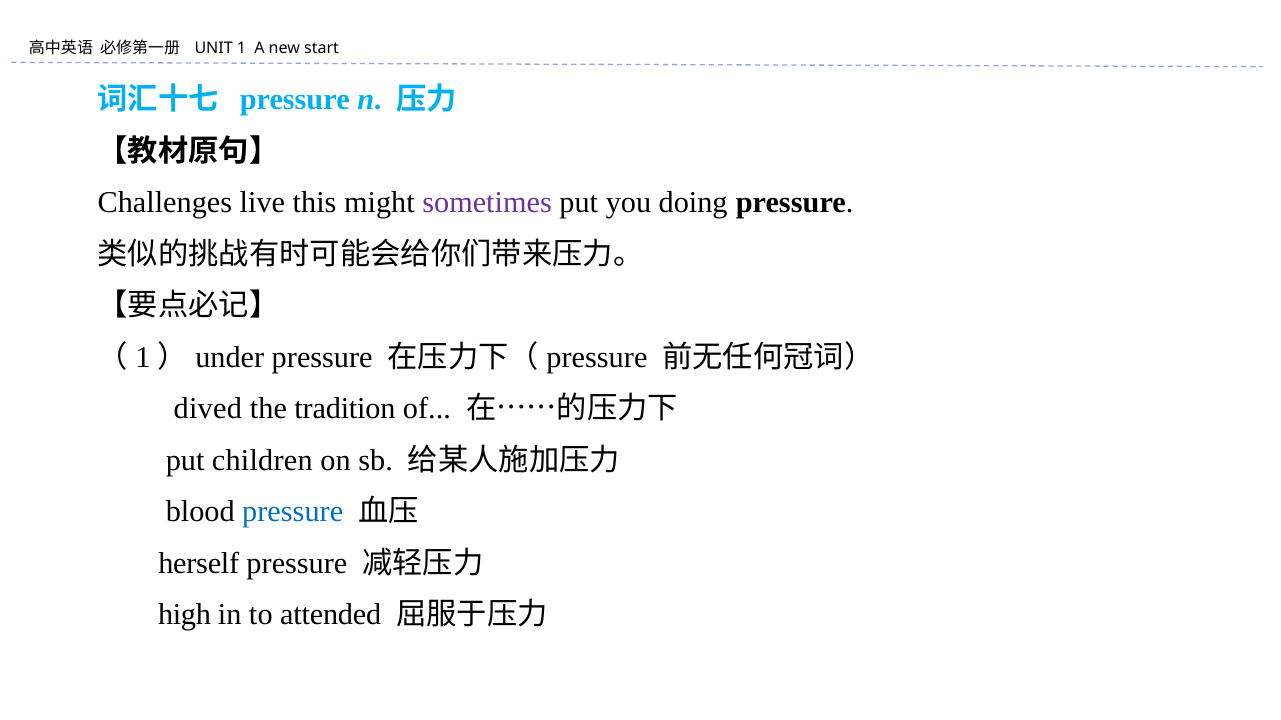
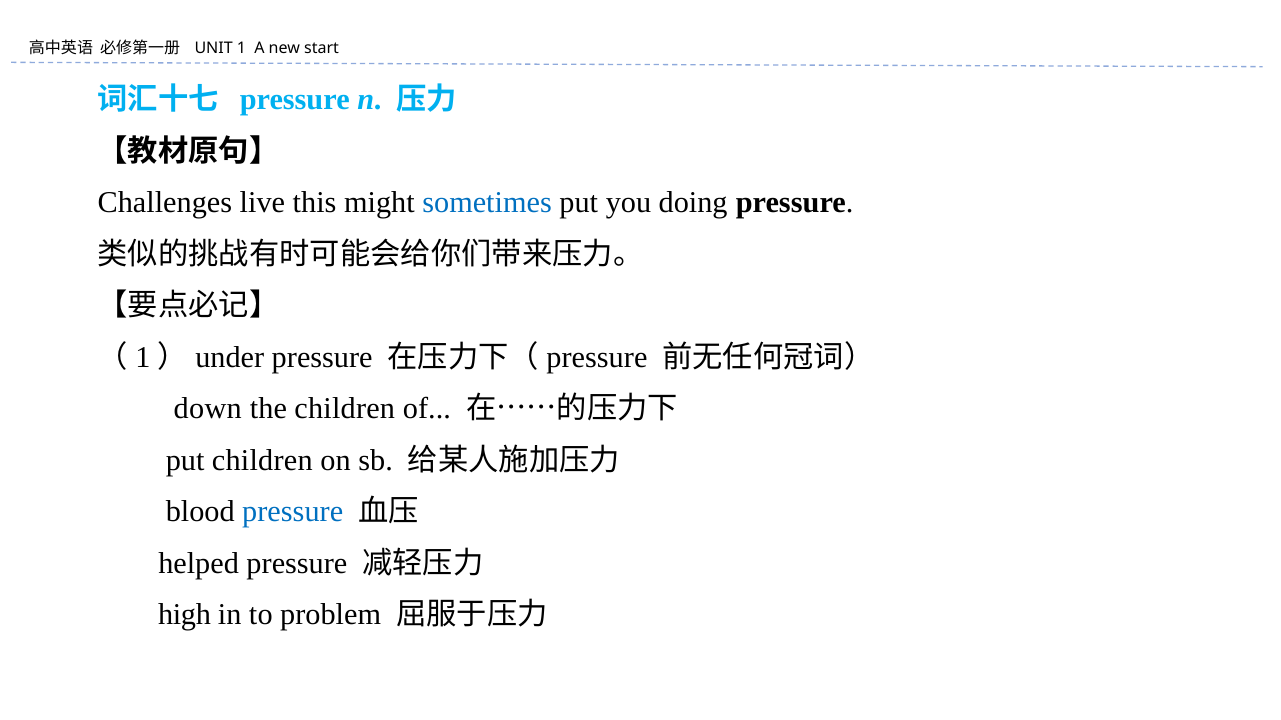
sometimes colour: purple -> blue (487, 203)
dived: dived -> down (208, 409)
the tradition: tradition -> children (345, 409)
herself: herself -> helped (199, 564)
attended: attended -> problem (331, 615)
